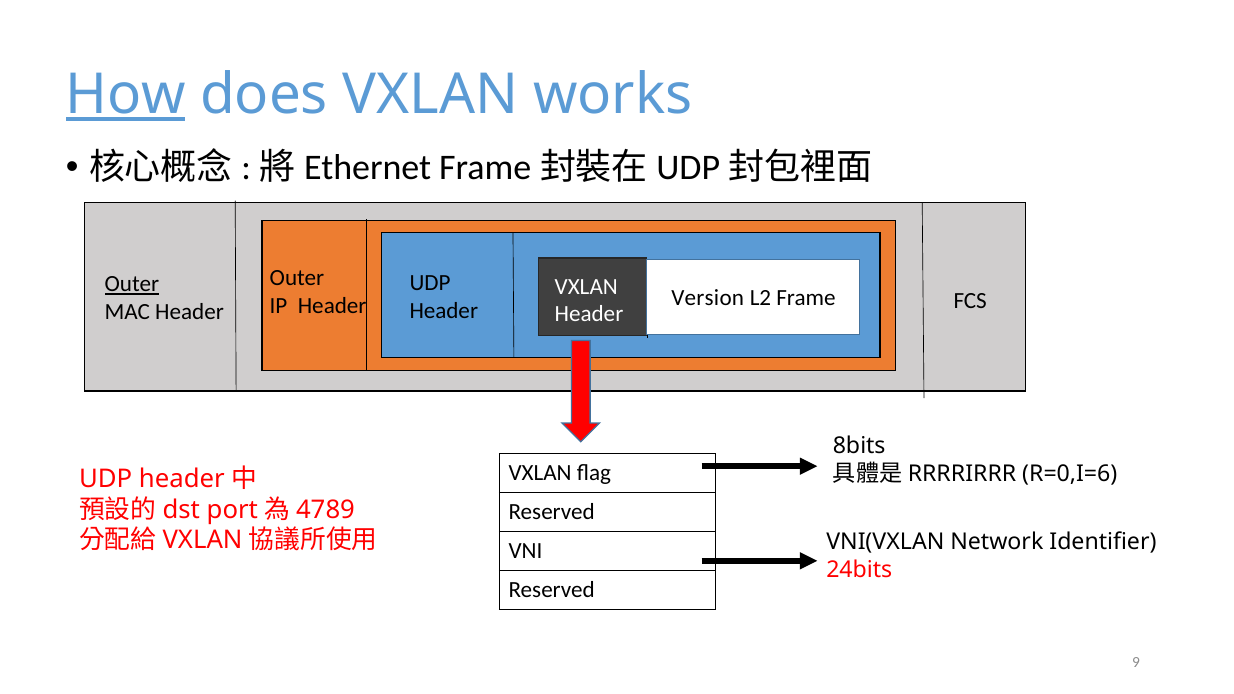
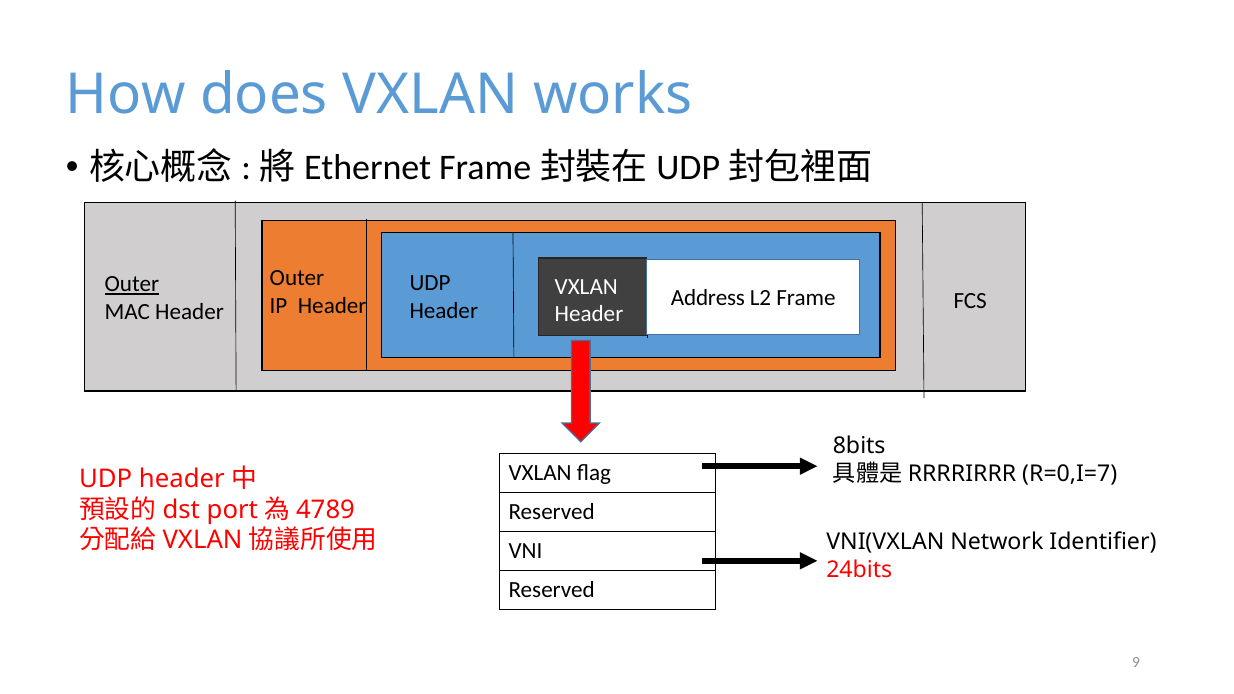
How underline: present -> none (126, 95)
Version: Version -> Address (708, 298)
R=0,I=6: R=0,I=6 -> R=0,I=7 (1070, 474)
